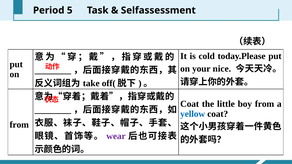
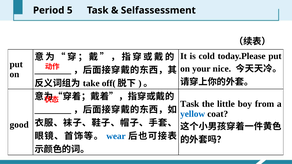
Coat: Coat -> Task (190, 104)
from: from -> good (19, 125)
wear colour: purple -> blue (116, 136)
